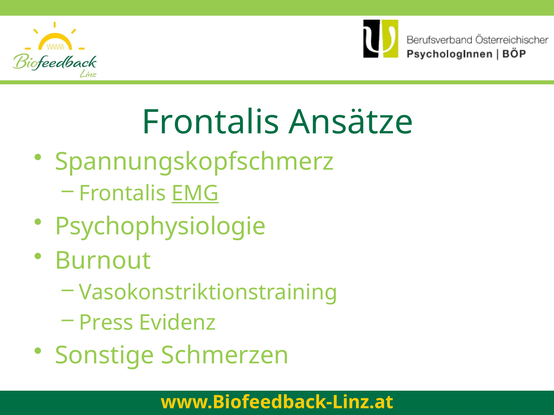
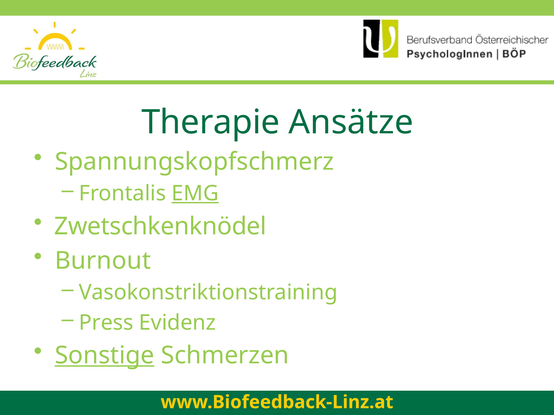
Frontalis: Frontalis -> Therapie (211, 123)
Psychophysiologie: Psychophysiologie -> Zwetschkenknödel (160, 227)
Sonstige underline: none -> present (105, 356)
